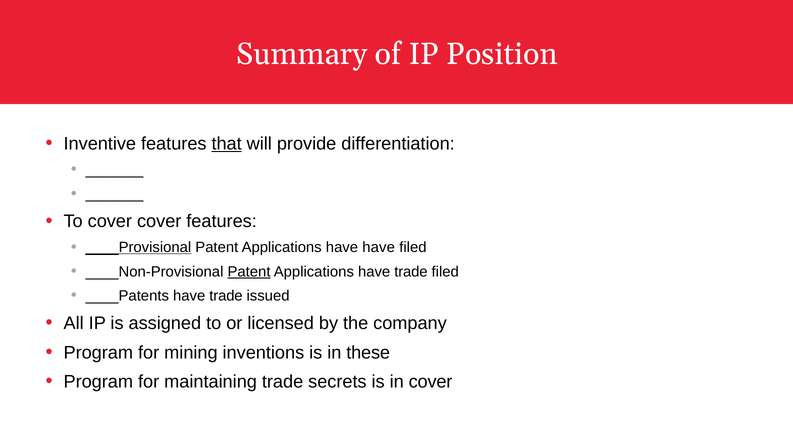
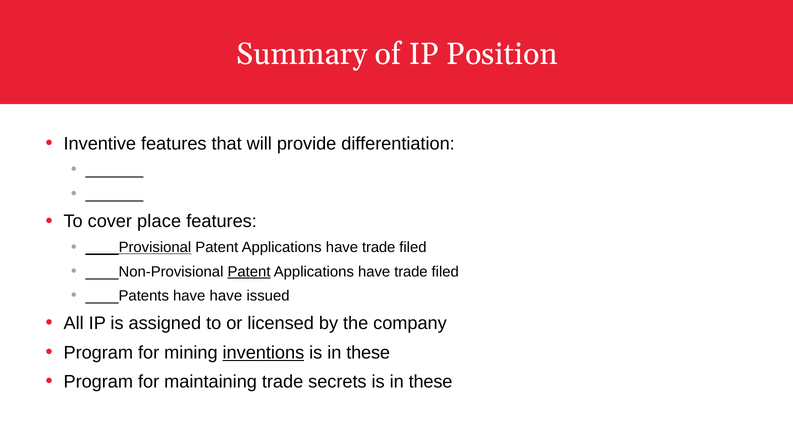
that underline: present -> none (227, 144)
cover cover: cover -> place (159, 221)
have: have -> trade (379, 247)
____Patents have trade: trade -> have (226, 296)
inventions underline: none -> present (263, 353)
secrets is in cover: cover -> these (431, 382)
